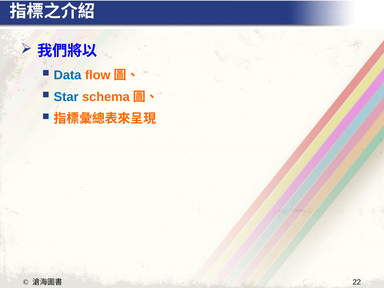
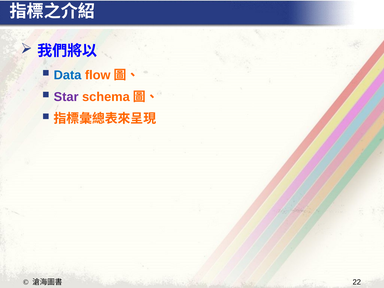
Star colour: blue -> purple (66, 97)
